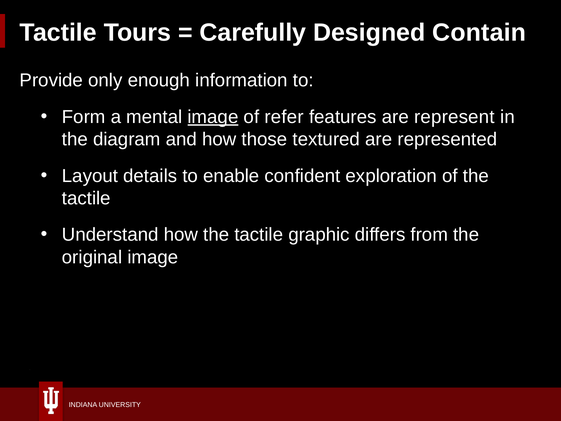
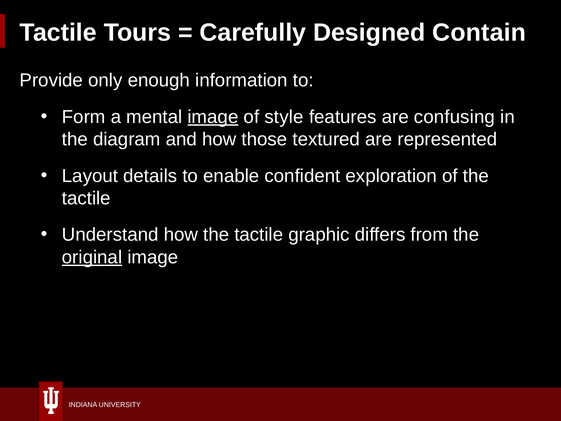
refer: refer -> style (284, 117)
represent: represent -> confusing (454, 117)
original underline: none -> present (92, 257)
